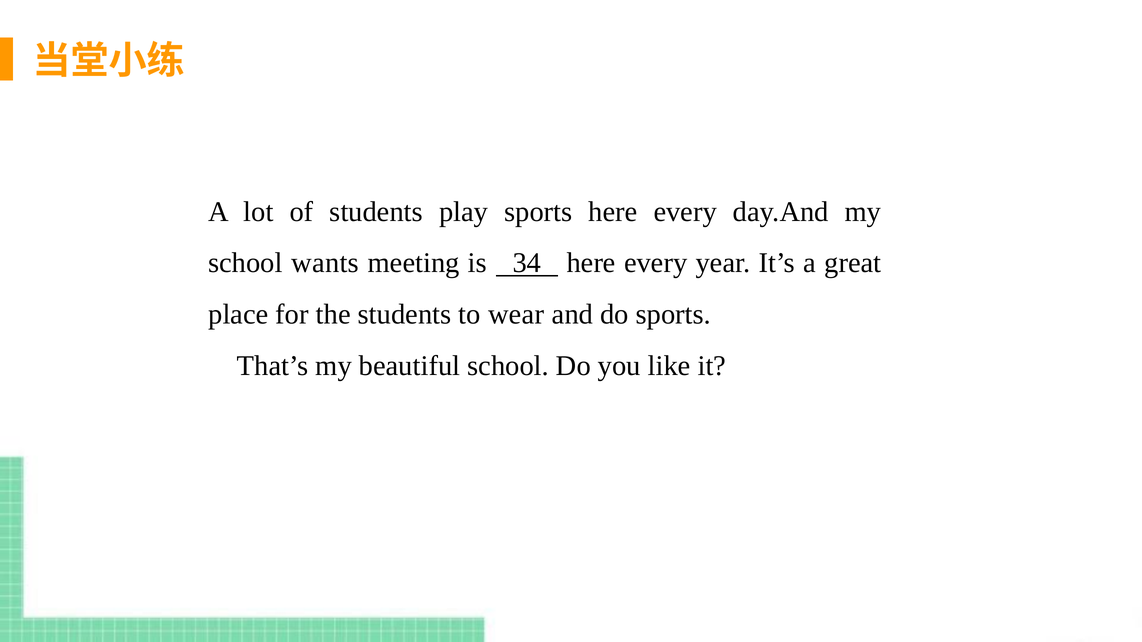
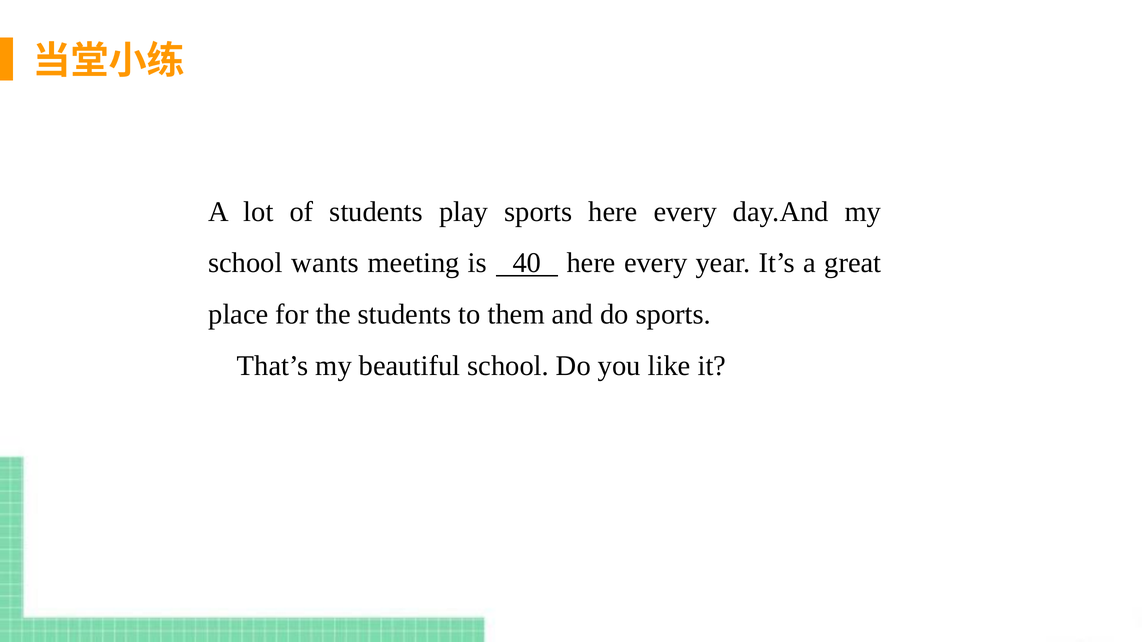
34: 34 -> 40 (527, 263)
wear: wear -> them (516, 315)
